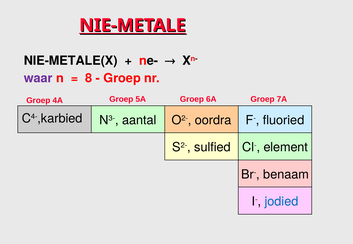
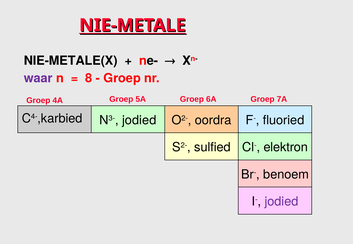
N3- aantal: aantal -> jodied (139, 120)
element: element -> elektron (286, 148)
benaam: benaam -> benoem (286, 175)
jodied colour: blue -> purple (281, 202)
